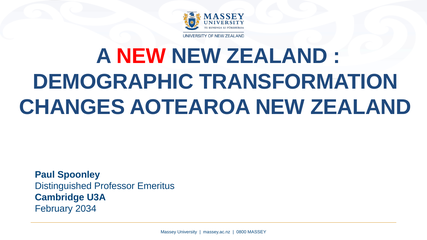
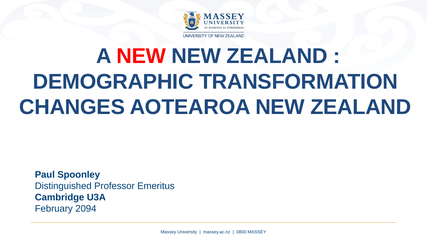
2034: 2034 -> 2094 (86, 209)
